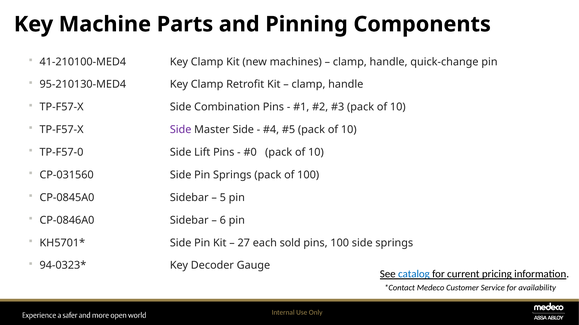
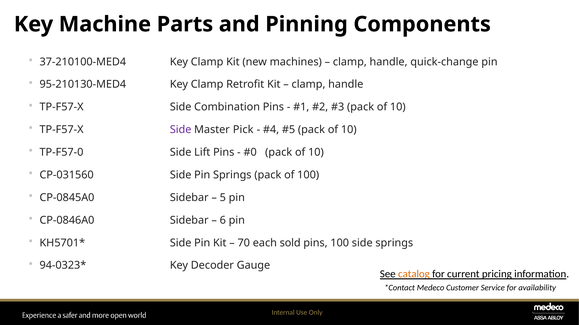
41-210100-MED4: 41-210100-MED4 -> 37-210100-MED4 (83, 62)
Master Side: Side -> Pick (243, 130)
27: 27 -> 70 (244, 243)
catalog colour: blue -> orange (414, 275)
